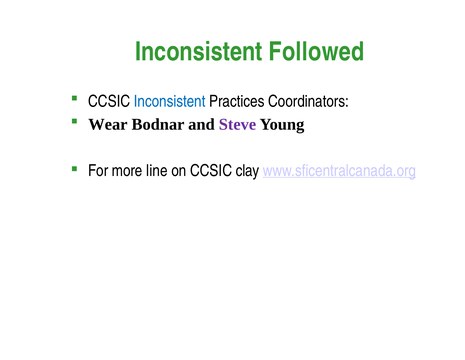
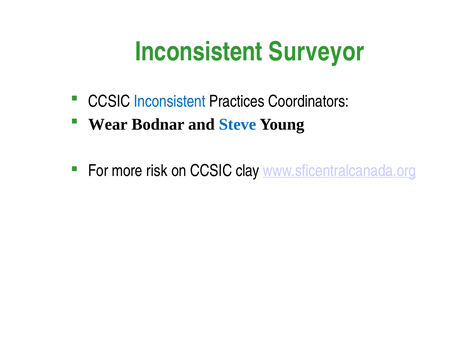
Followed: Followed -> Surveyor (317, 52)
Steve colour: purple -> blue (237, 124)
line: line -> risk (157, 170)
